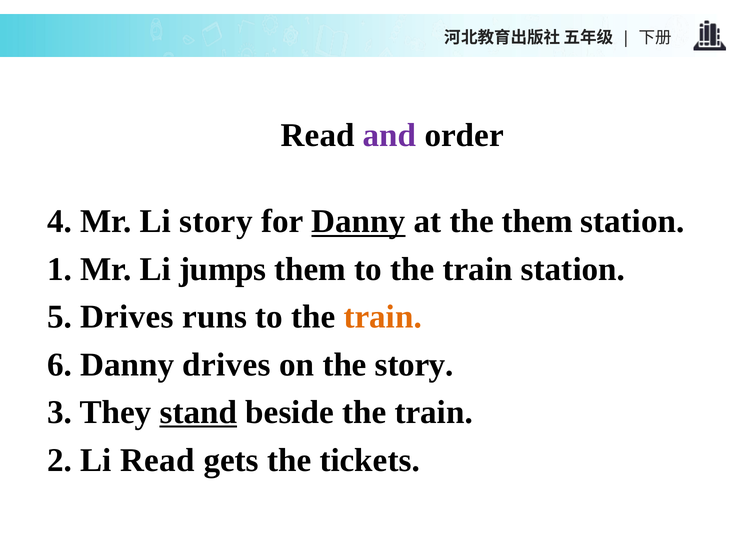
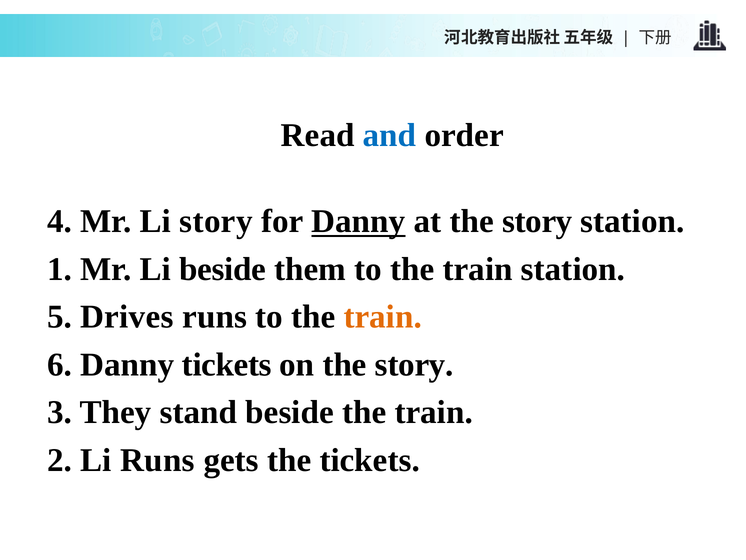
and colour: purple -> blue (390, 135)
at the them: them -> story (537, 221)
Li jumps: jumps -> beside (223, 269)
Danny drives: drives -> tickets (227, 364)
stand underline: present -> none (198, 412)
Li Read: Read -> Runs (157, 460)
